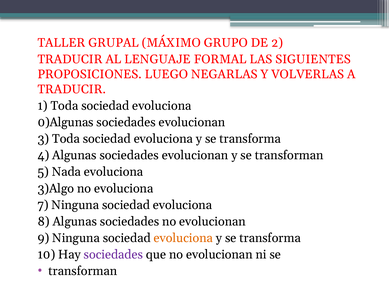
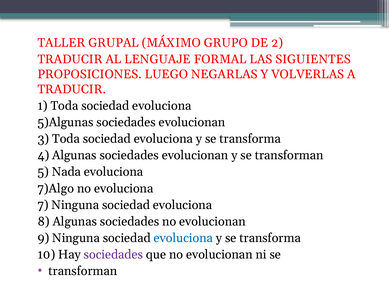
0)Algunas: 0)Algunas -> 5)Algunas (66, 122)
3)Algo: 3)Algo -> 7)Algo (56, 188)
evoluciona colour: orange -> blue (183, 238)
